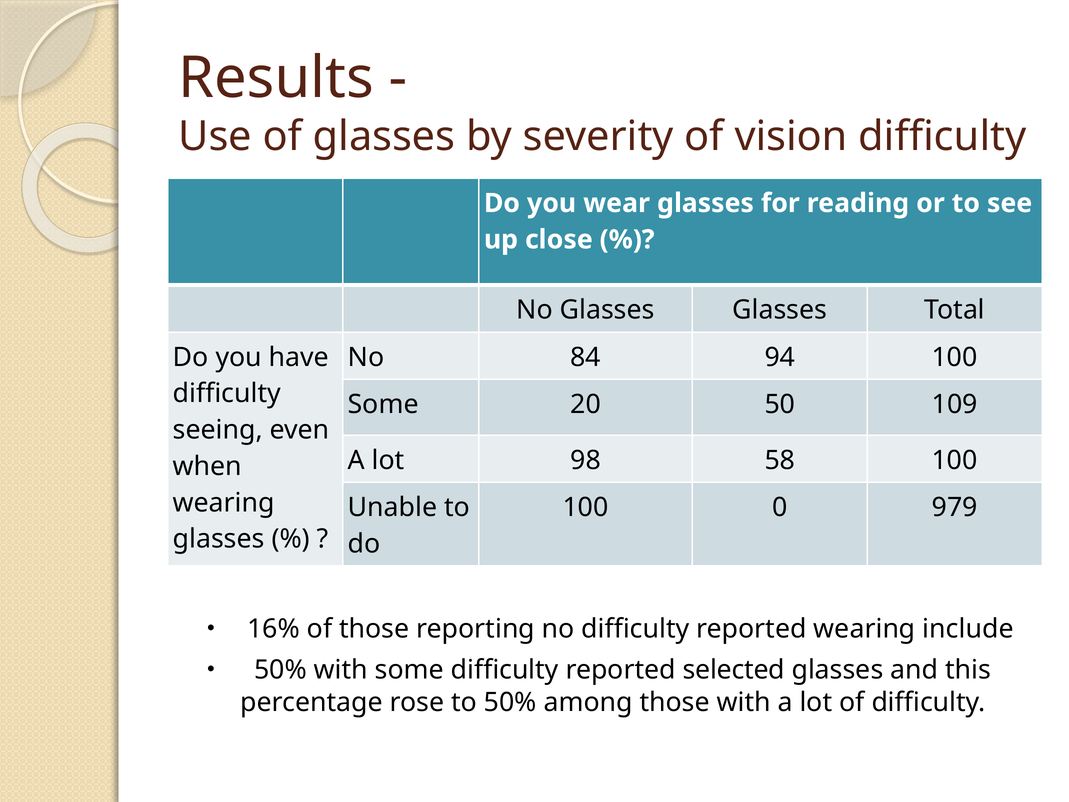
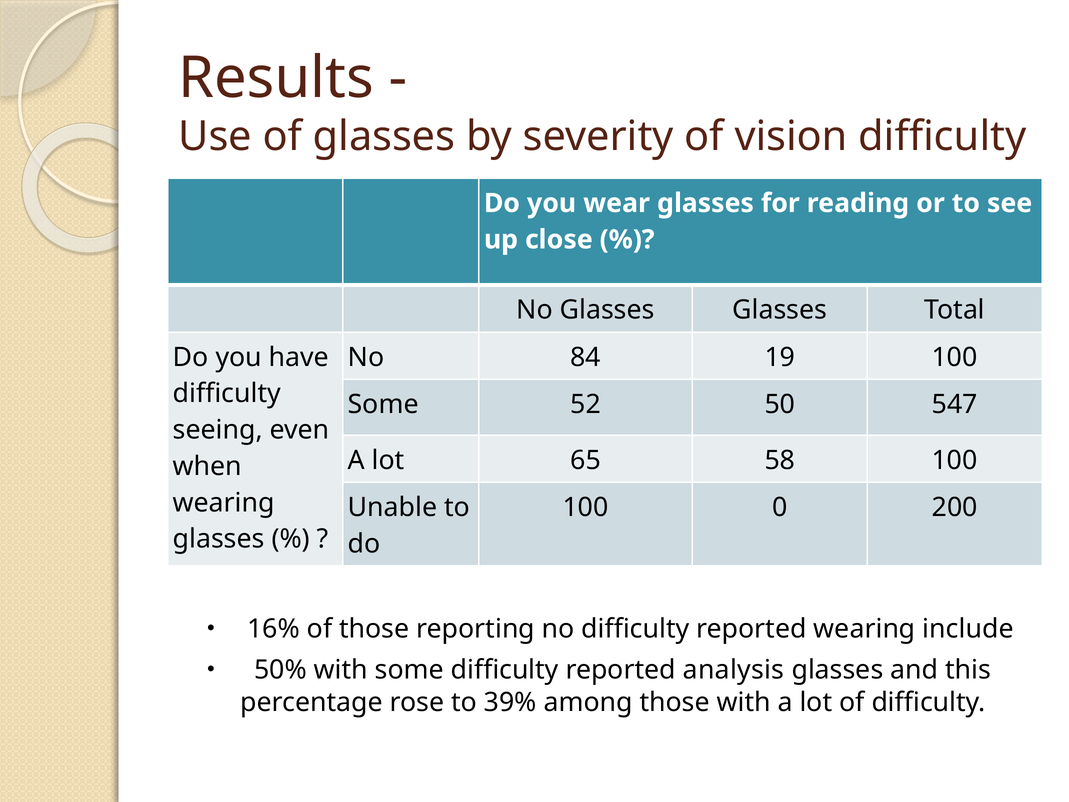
94: 94 -> 19 (780, 357)
20: 20 -> 52 (586, 404)
109: 109 -> 547 (955, 404)
98: 98 -> 65 (586, 460)
979: 979 -> 200 (955, 507)
selected: selected -> analysis (734, 670)
to 50%: 50% -> 39% (510, 702)
